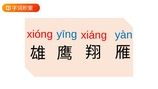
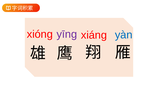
yīnɡ colour: blue -> purple (67, 34)
